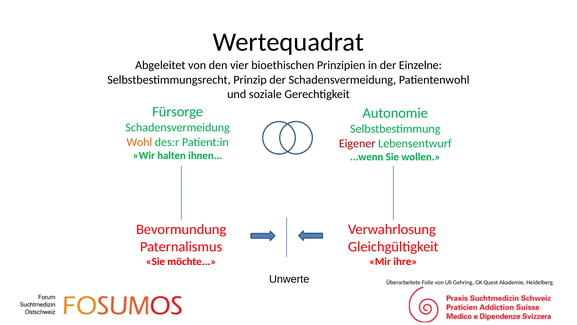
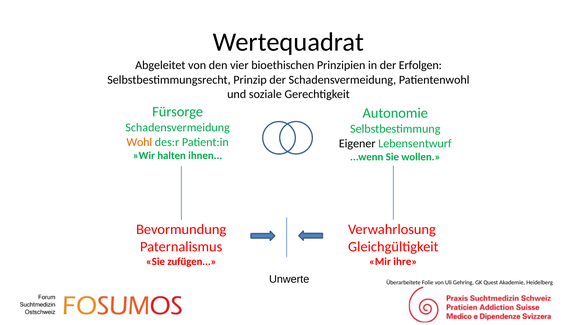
Einzelne: Einzelne -> Erfolgen (420, 65)
Eigener colour: red -> black (357, 143)
möchte: möchte -> zufügen (192, 261)
